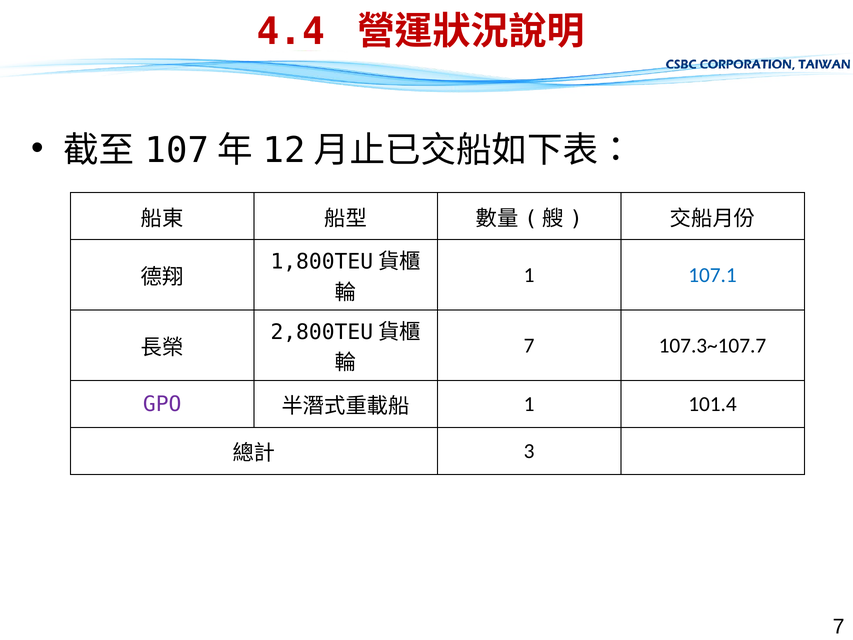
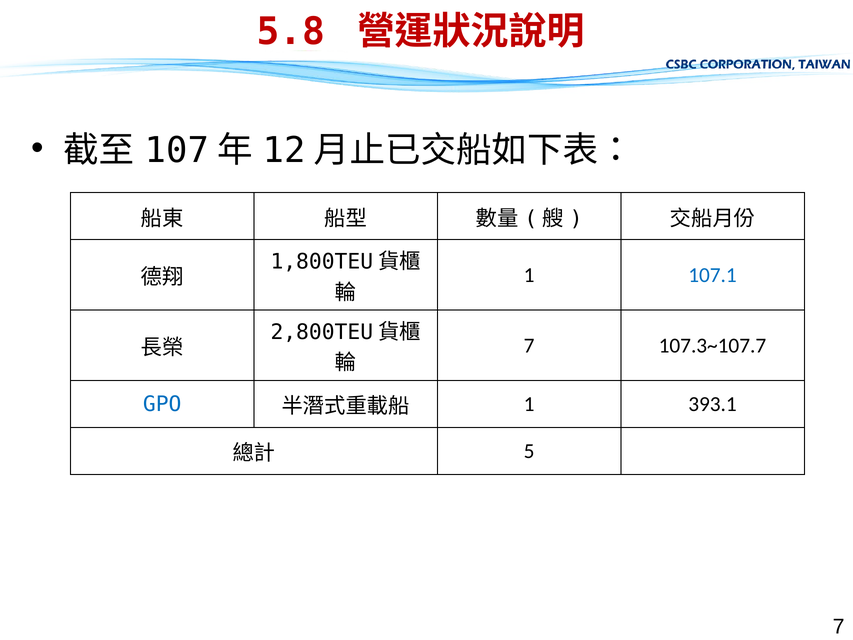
4.4: 4.4 -> 5.8 (291, 32)
GPO colour: purple -> blue (162, 404)
101.4: 101.4 -> 393.1 (713, 404)
3: 3 -> 5 (529, 451)
